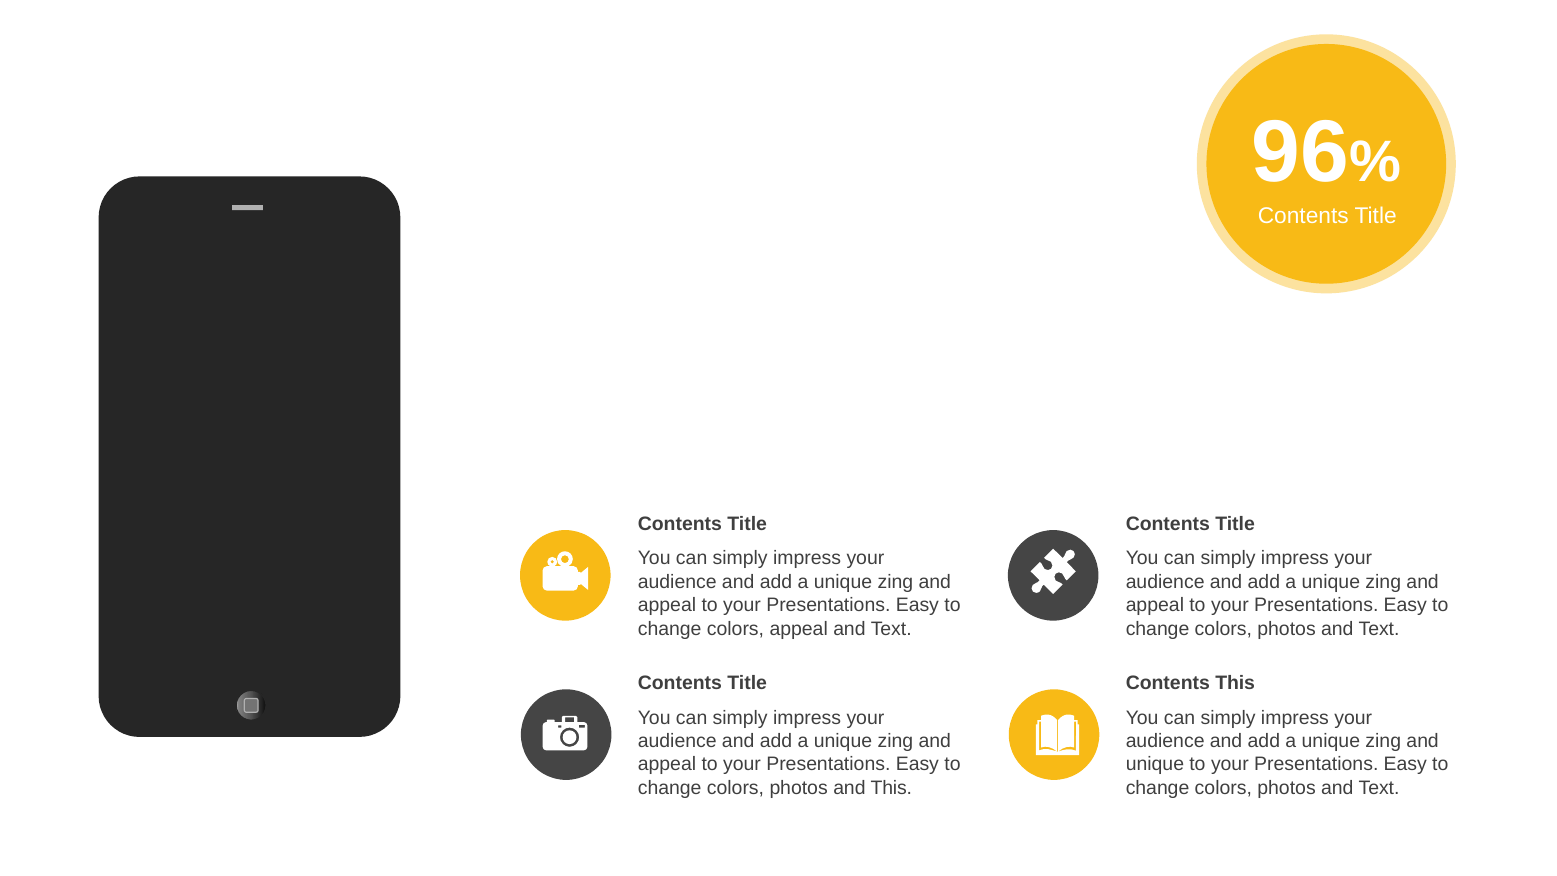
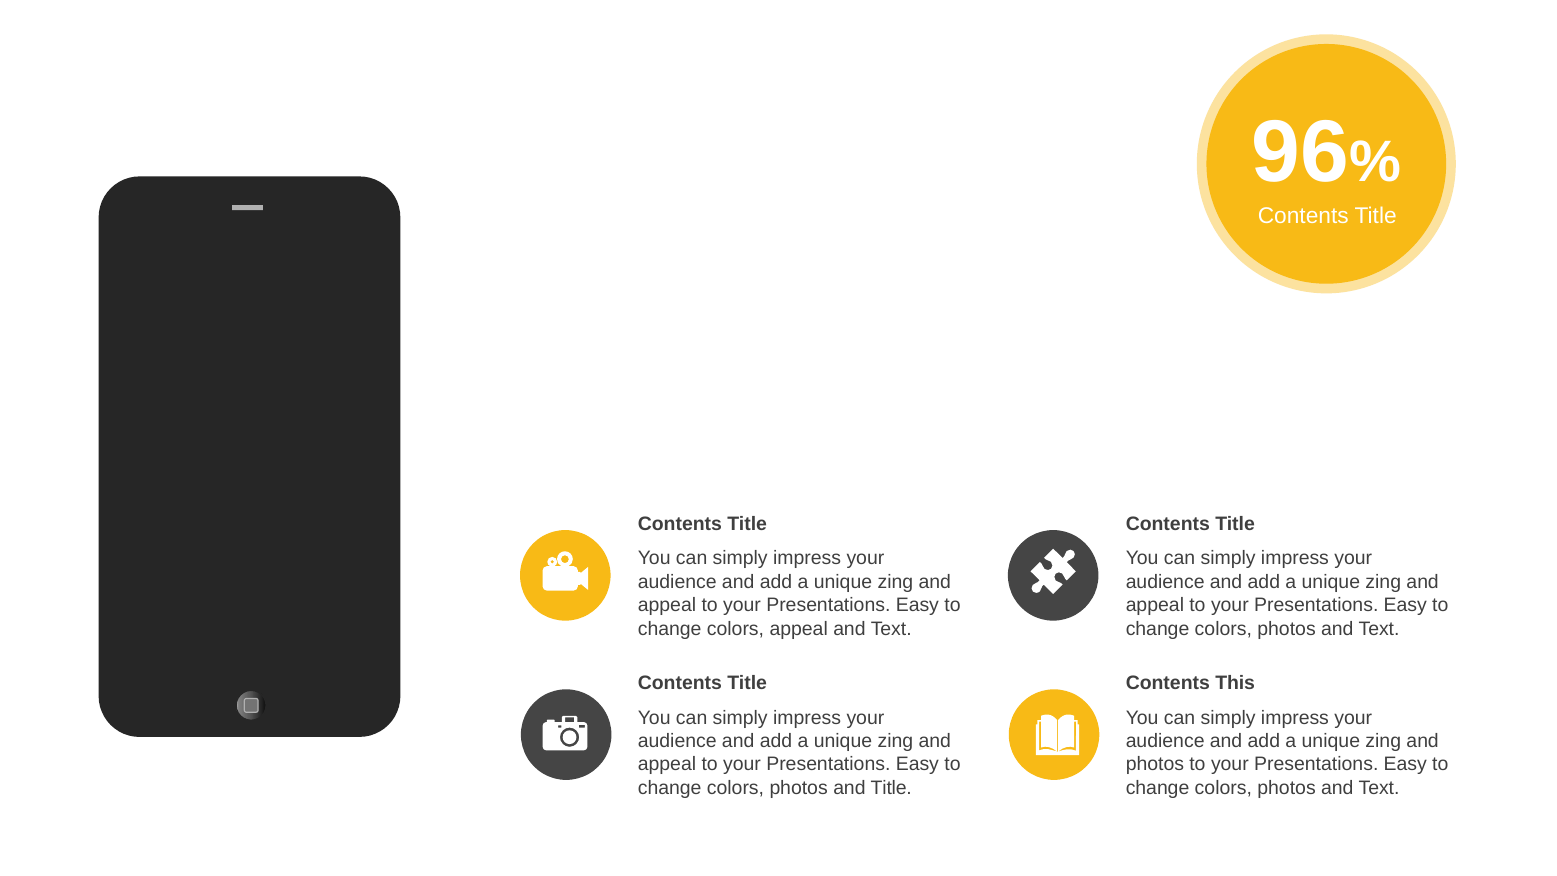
unique: unique -> photos (1155, 764)
and This: This -> Title (891, 788)
